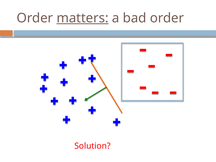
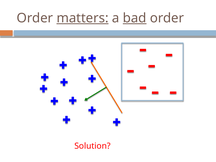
bad underline: none -> present (135, 18)
